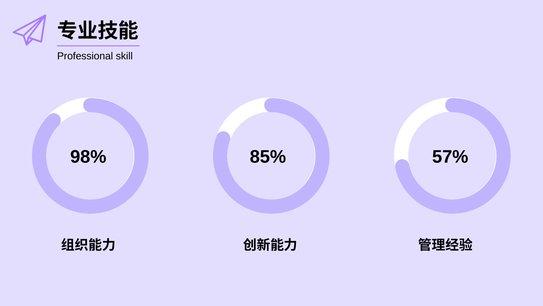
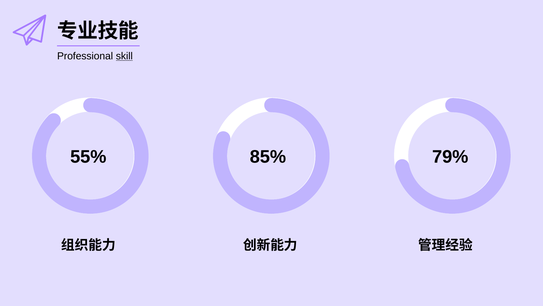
skill underline: none -> present (124, 56)
98%: 98% -> 55% (88, 156)
57%: 57% -> 79% (450, 156)
